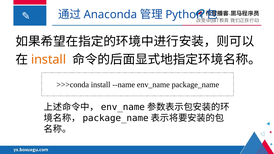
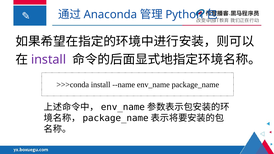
install colour: orange -> purple (49, 60)
